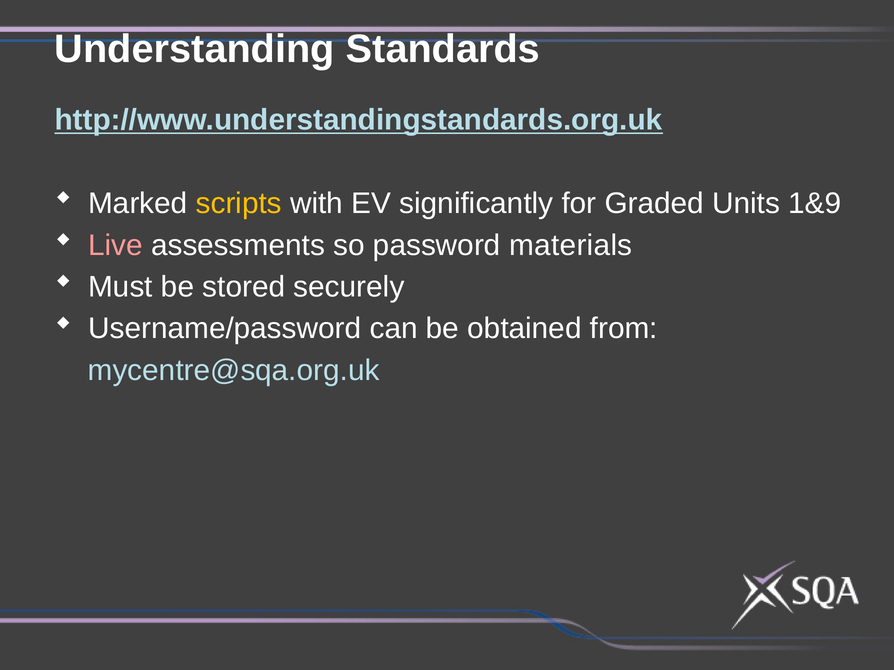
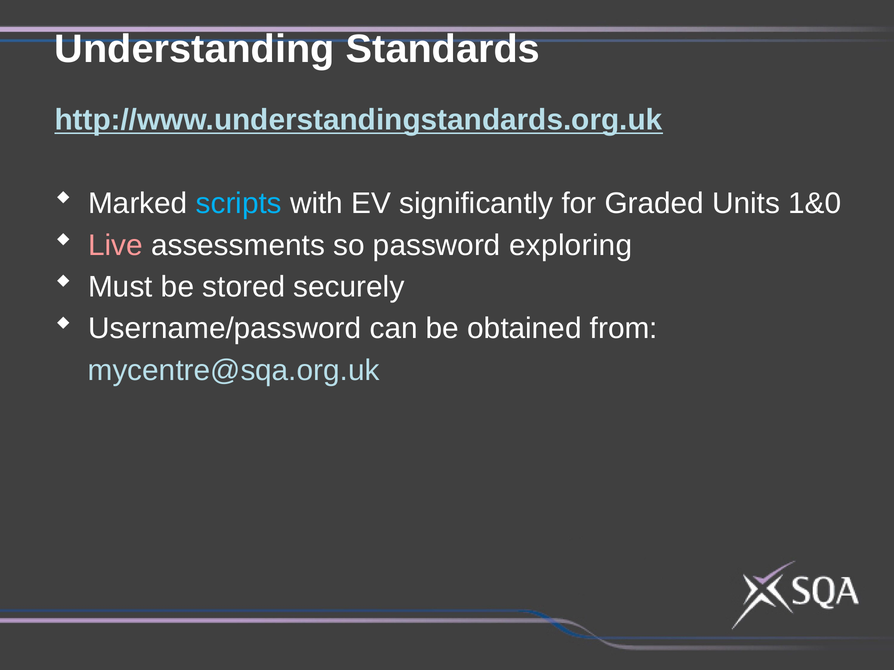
scripts colour: yellow -> light blue (239, 204)
1&9: 1&9 -> 1&0 (815, 204)
materials: materials -> exploring (571, 245)
